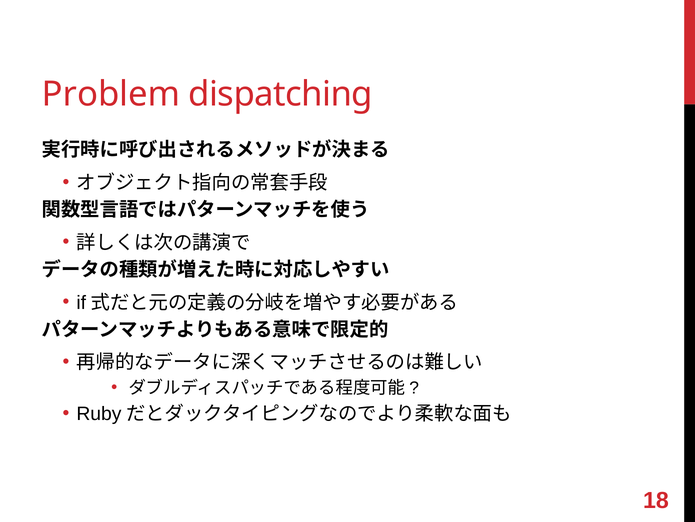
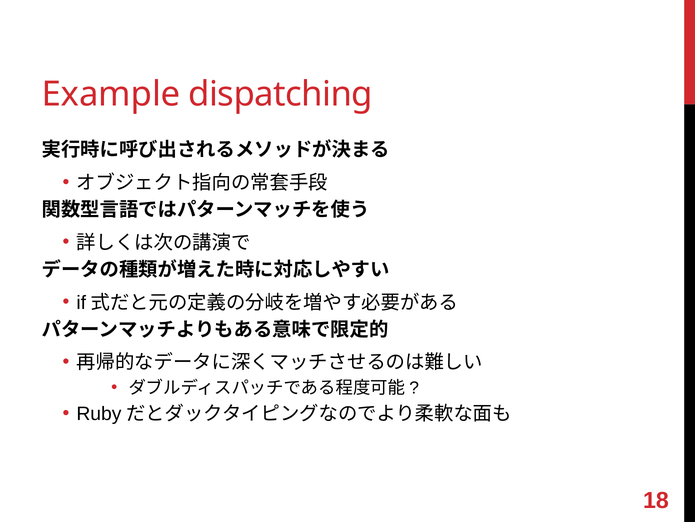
Problem: Problem -> Example (111, 94)
